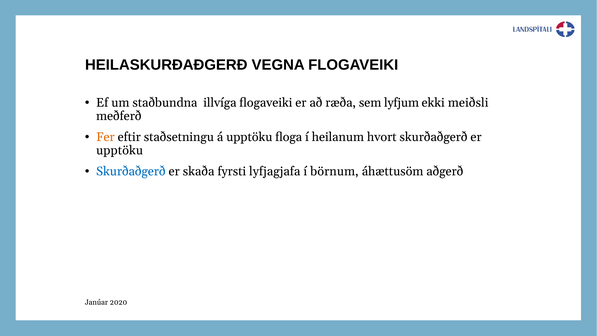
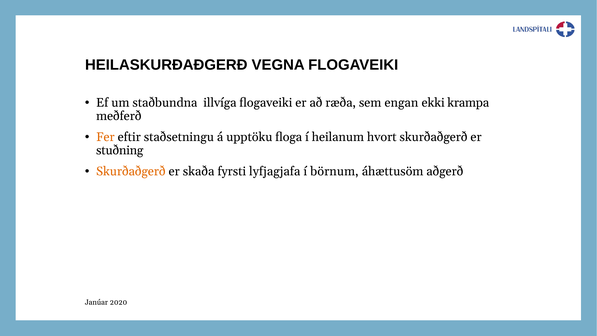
lyfjum: lyfjum -> engan (401, 103)
meiðsli: meiðsli -> krampa (468, 103)
upptöku: upptöku -> stuðning (120, 150)
Skurðaðgerð colour: blue -> orange (131, 171)
